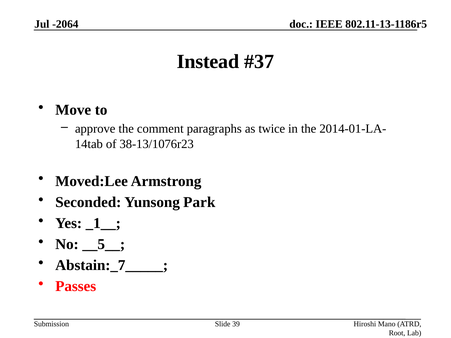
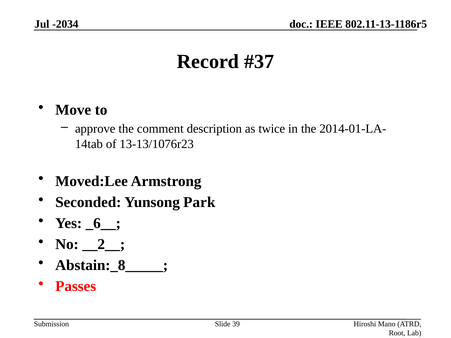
-2064: -2064 -> -2034 (65, 24)
Instead: Instead -> Record (208, 62)
paragraphs: paragraphs -> description (214, 129)
38-13/1076r23: 38-13/1076r23 -> 13-13/1076r23 (157, 144)
_1__: _1__ -> _6__ (103, 223)
__5__: __5__ -> __2__ (104, 244)
Abstain:_7_____: Abstain:_7_____ -> Abstain:_8_____ (112, 265)
